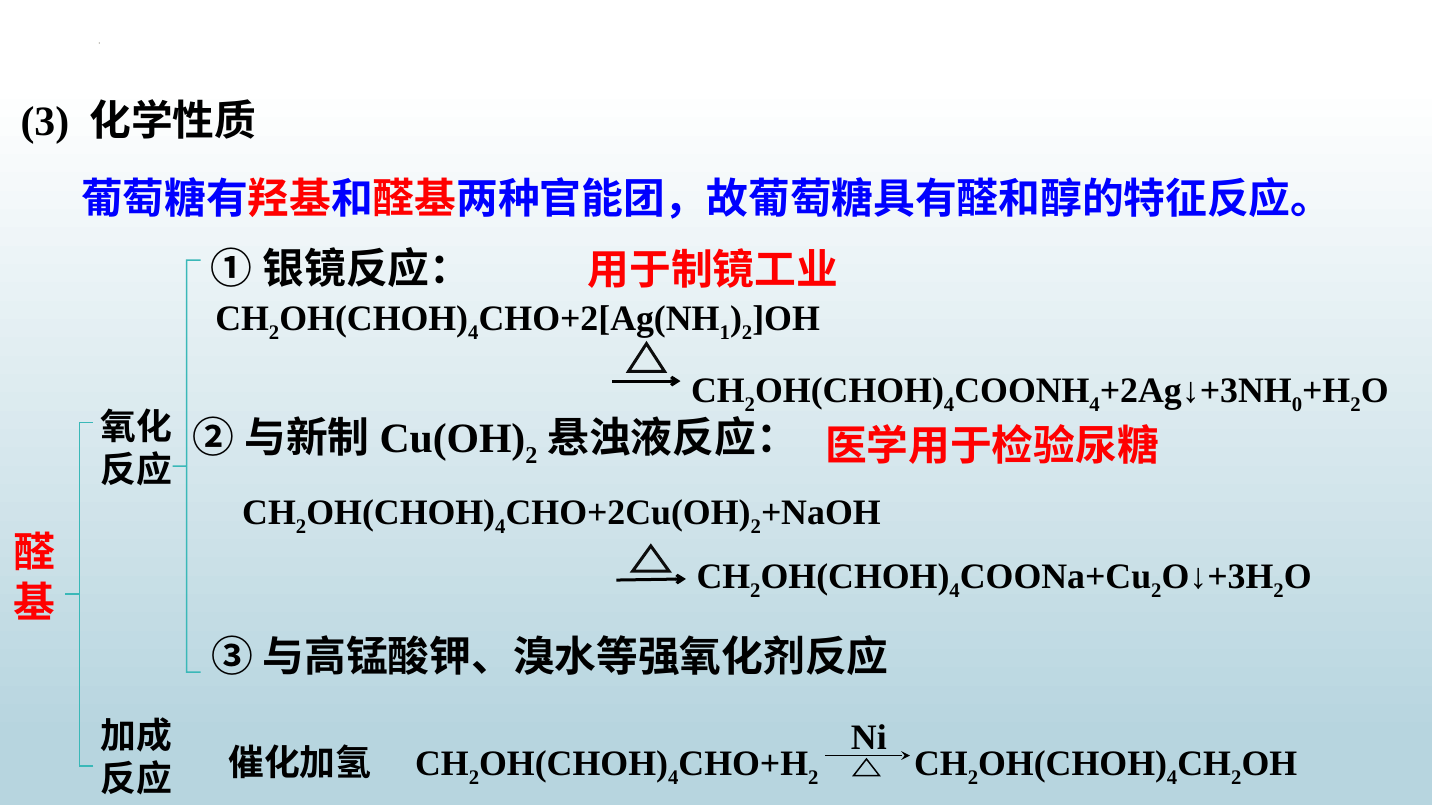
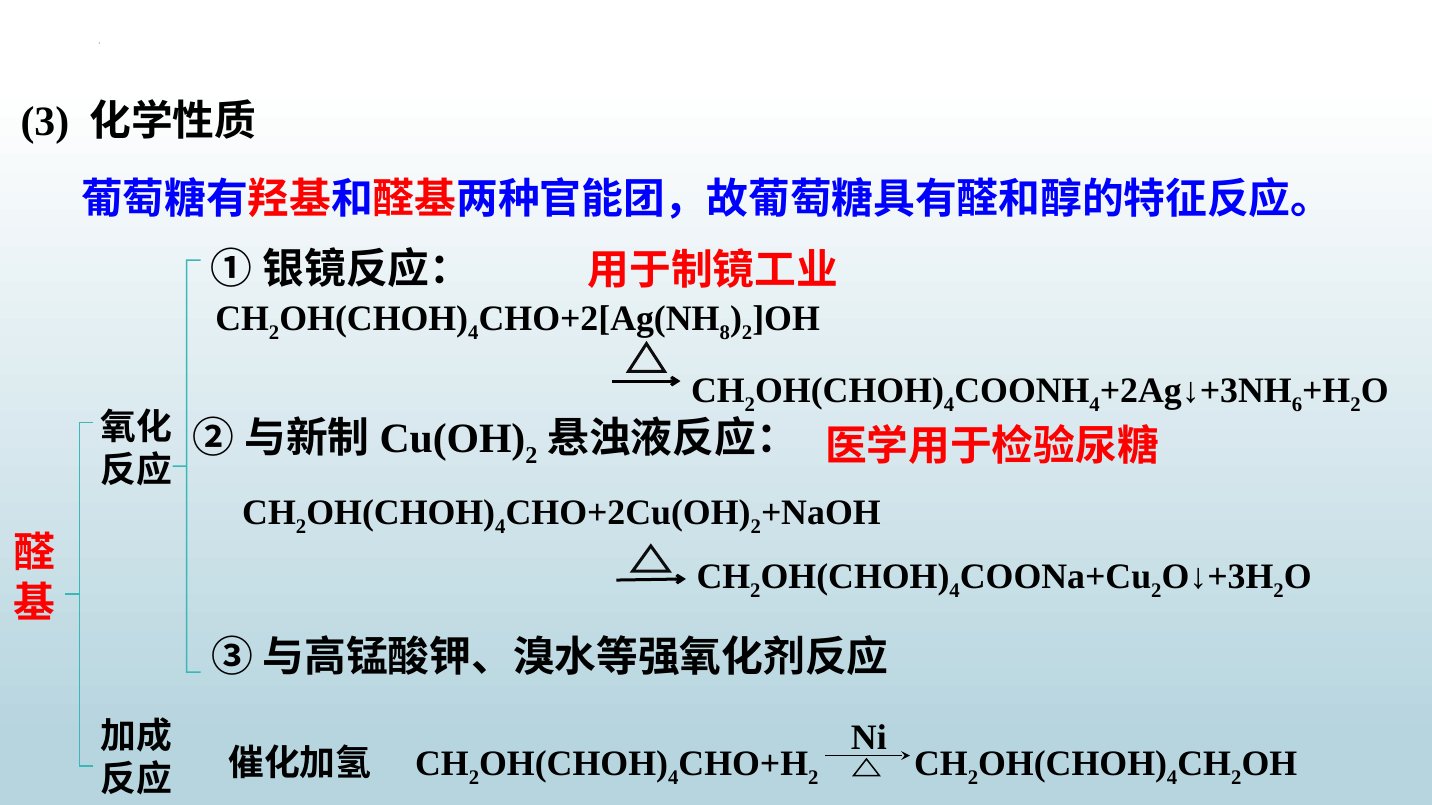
1: 1 -> 8 (725, 333)
0: 0 -> 6 (1297, 405)
